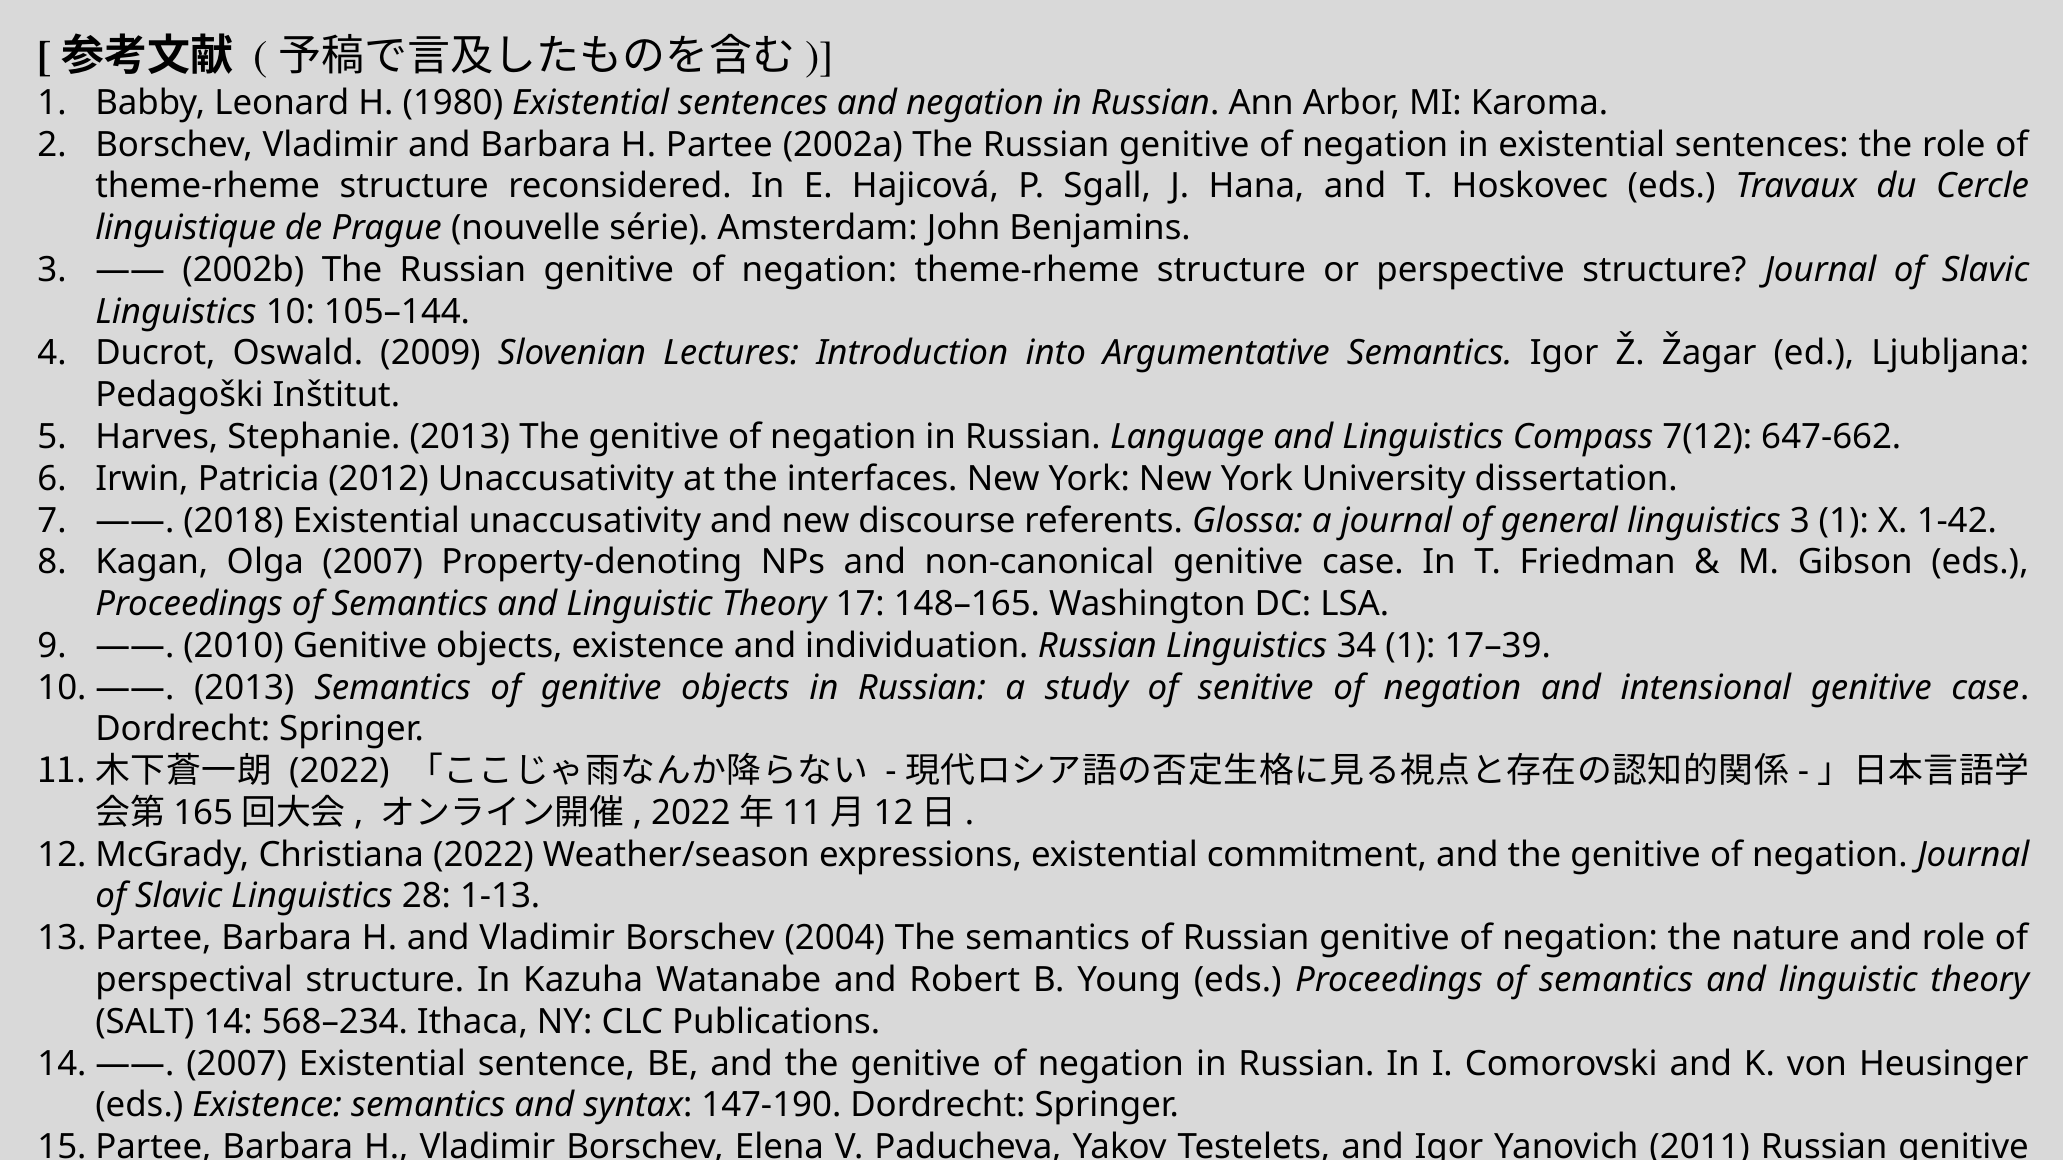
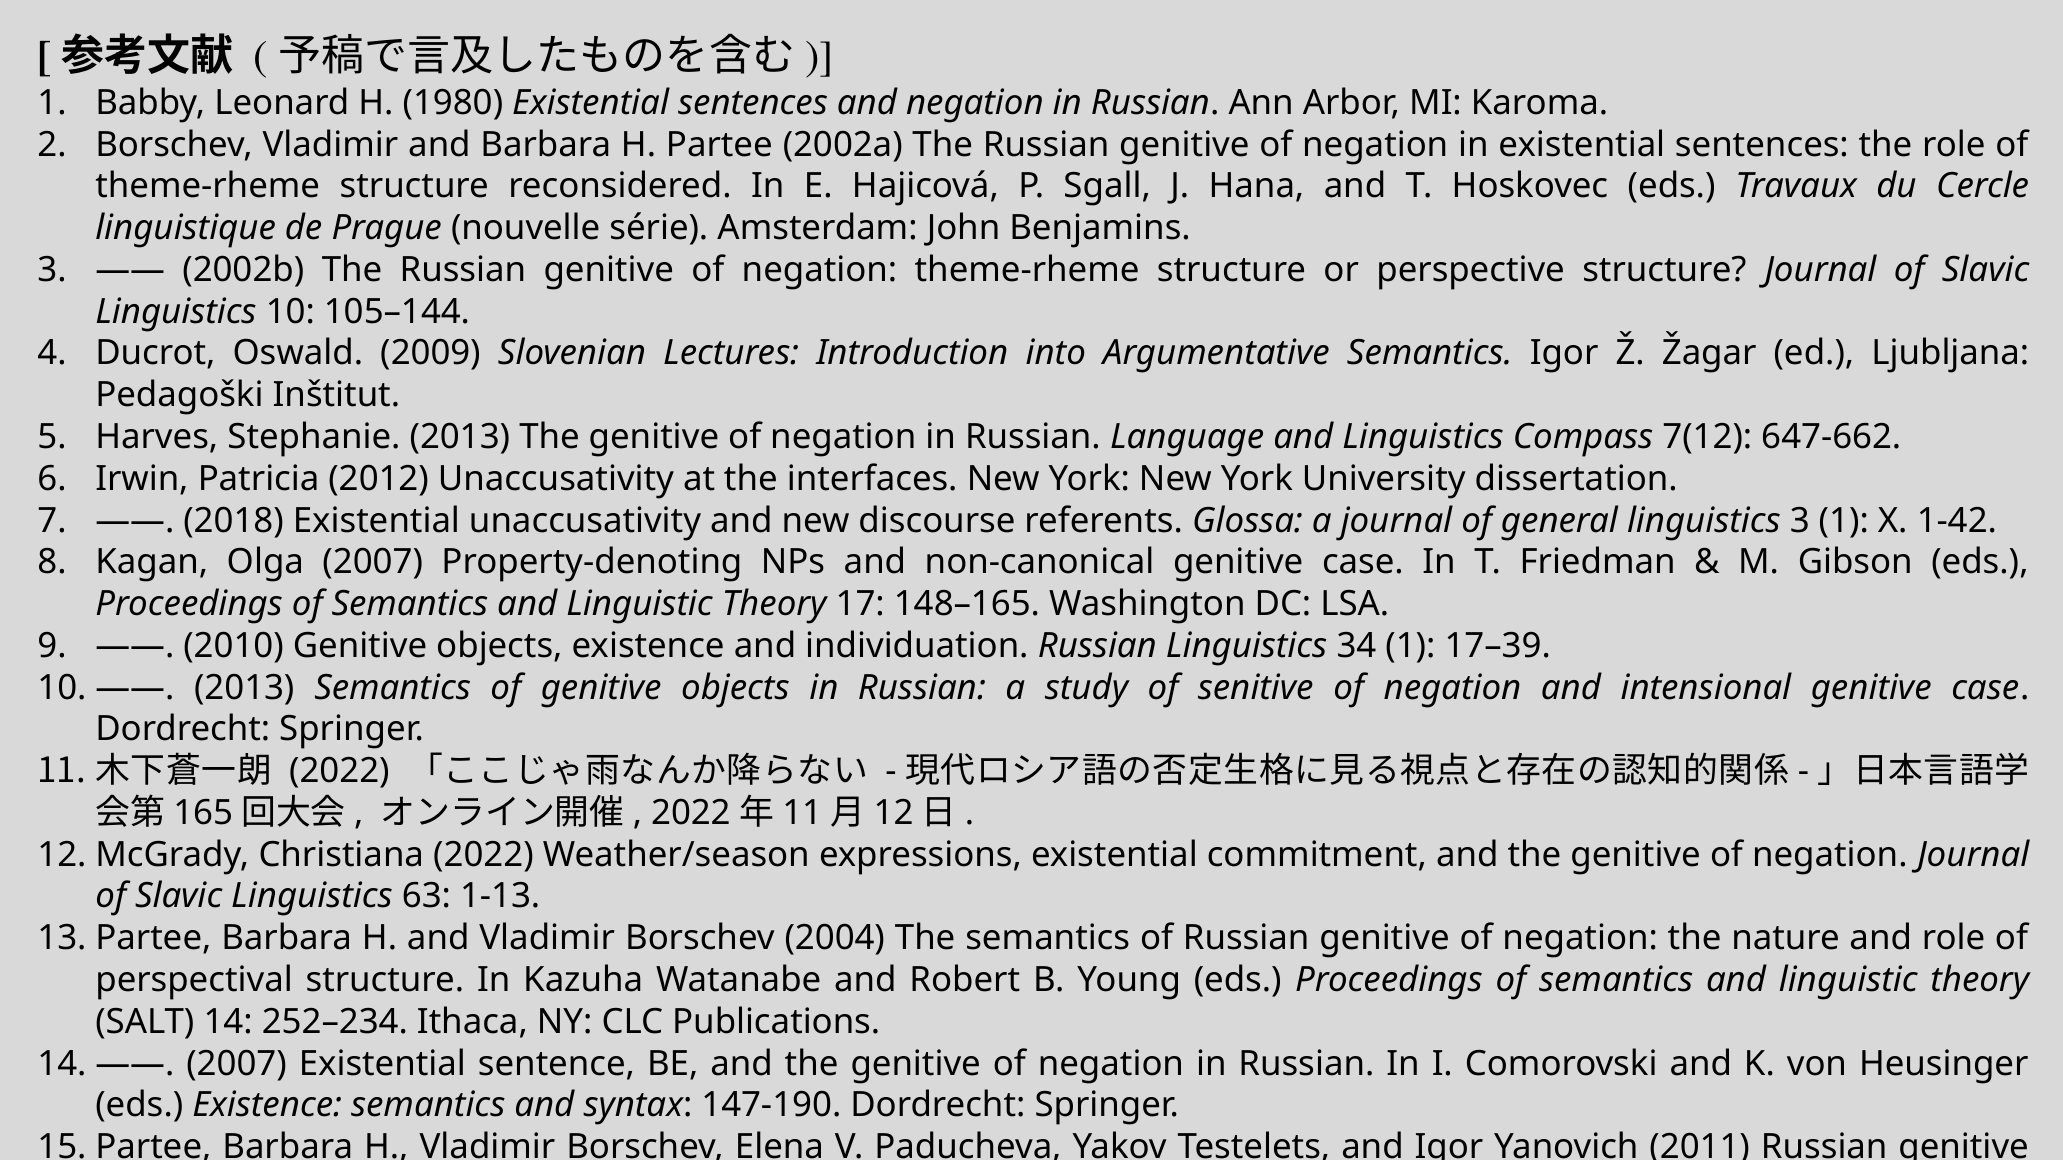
28: 28 -> 63 (427, 897)
568–234: 568–234 -> 252–234 (335, 1022)
